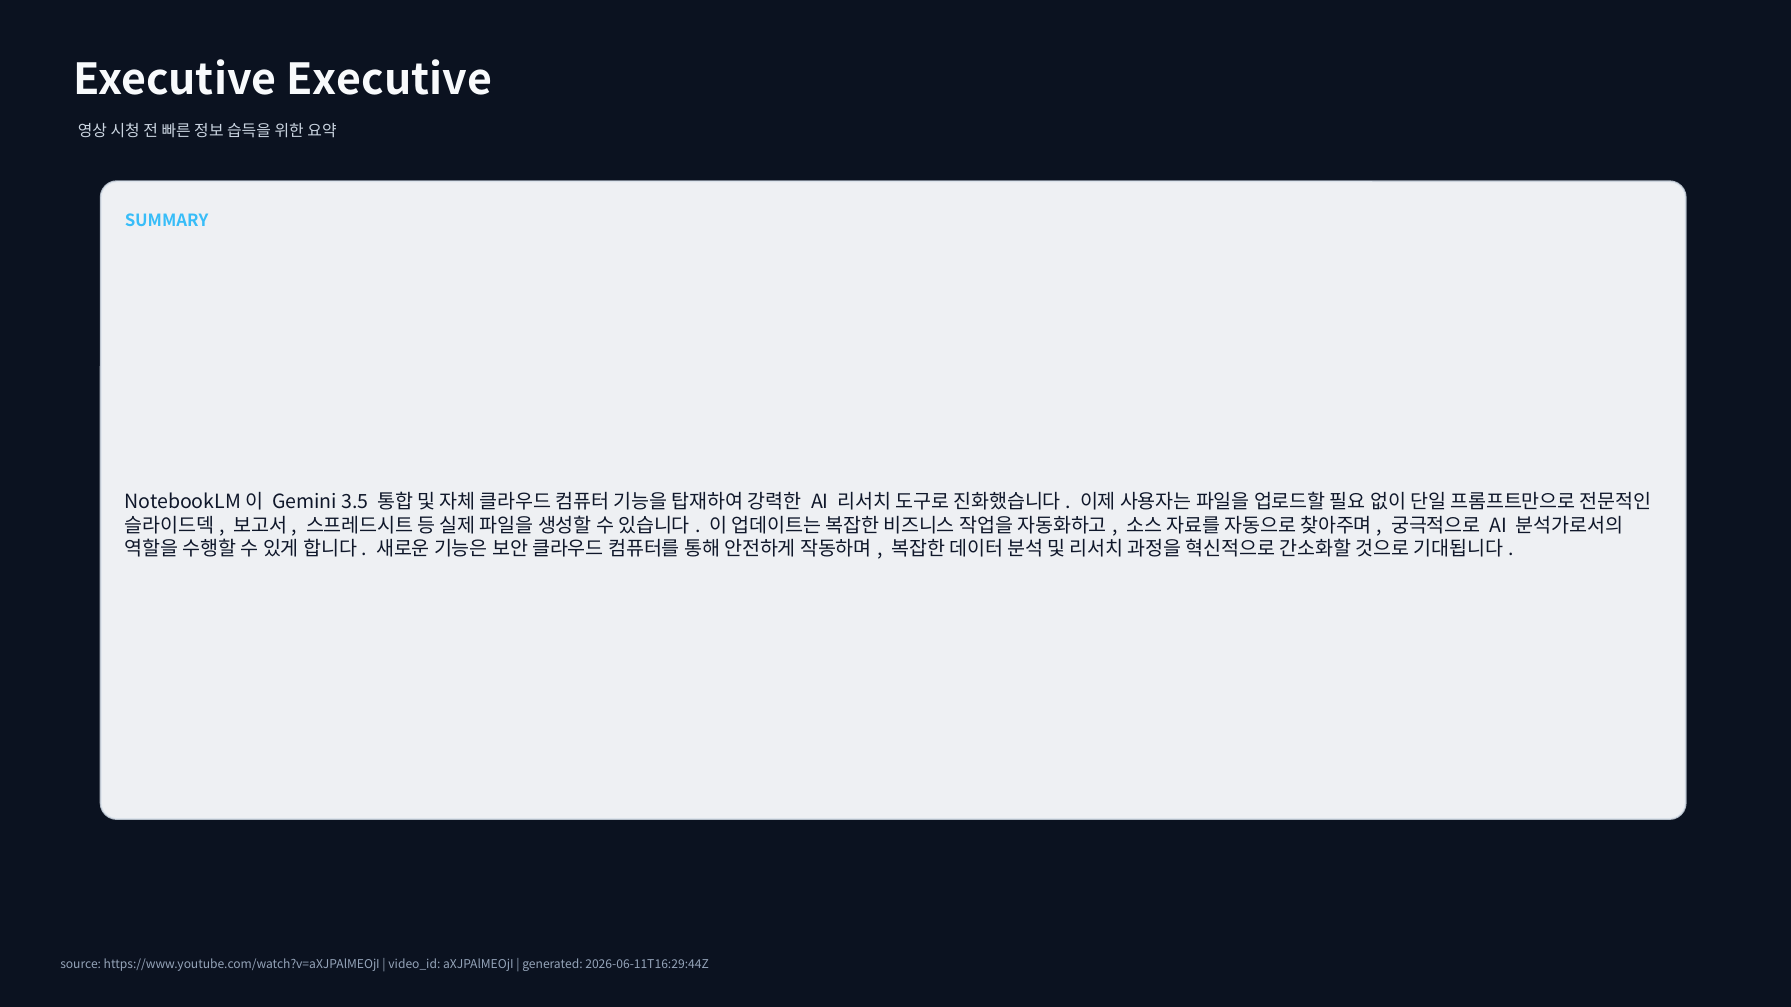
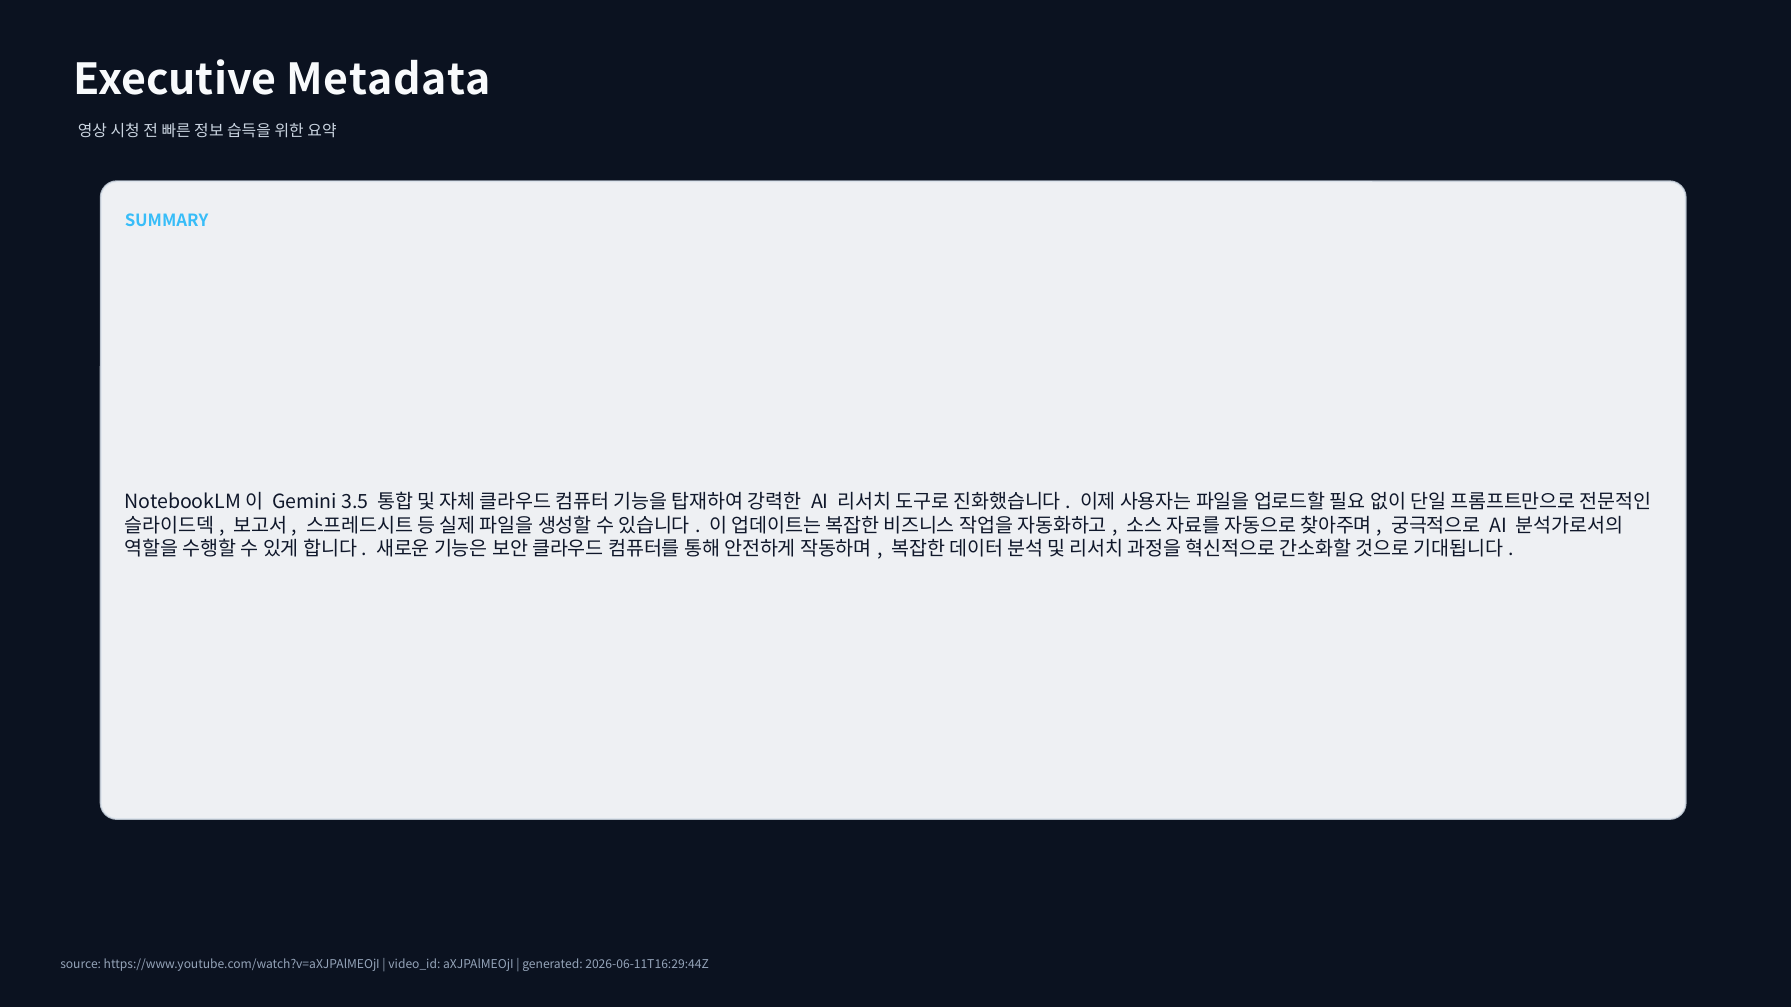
Executive Executive: Executive -> Metadata (389, 80)
